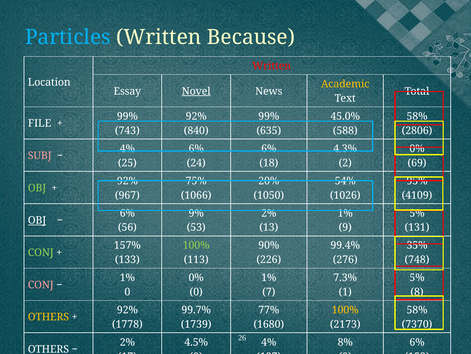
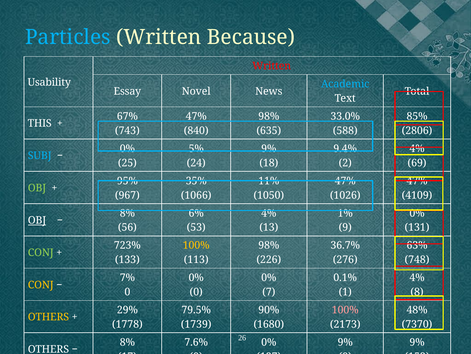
Location: Location -> Usability (49, 82)
Academic colour: yellow -> light blue (345, 84)
Novel underline: present -> none (196, 91)
99%: 99% -> 67% (127, 116)
92%: 92% -> 47% (196, 116)
99%: 99% -> 98% (269, 116)
45.0%: 45.0% -> 33.0% (345, 116)
58%: 58% -> 85% (417, 116)
FILE: FILE -> THIS (40, 123)
4%: 4% -> 0% (127, 148)
6%: 6% -> 5% (196, 148)
6%: 6% -> 9% (269, 148)
4.3%: 4.3% -> 9.4% (345, 148)
0%: 0% -> 4% (417, 148)
SUBJ colour: pink -> light blue (40, 155)
92%: 92% -> 95% (127, 181)
75%: 75% -> 35% (196, 181)
20%: 20% -> 11% (269, 181)
54%: 54% -> 47% (345, 181)
95%: 95% -> 47% (417, 181)
6%: 6% -> 8% (127, 213)
9%: 9% -> 6% (196, 213)
2%: 2% -> 4% (269, 213)
5%: 5% -> 0% (417, 213)
157%: 157% -> 723% (127, 245)
100% colour: light green -> yellow (196, 245)
90%: 90% -> 98% (269, 245)
99.4%: 99.4% -> 36.7% (345, 245)
35%: 35% -> 63% (417, 245)
1%: 1% -> 7% (127, 277)
1%: 1% -> 0% (269, 277)
7.3%: 7.3% -> 0.1% (345, 277)
5%: 5% -> 4% (417, 277)
CONJ colour: pink -> yellow (41, 284)
92%: 92% -> 29% (127, 309)
99.7%: 99.7% -> 79.5% (196, 309)
77%: 77% -> 90% (269, 309)
100% colour: yellow -> pink (345, 309)
58%: 58% -> 48% (417, 309)
2%: 2% -> 8% (127, 342)
4.5%: 4.5% -> 7.6% (196, 342)
4%: 4% -> 0% (269, 342)
8%: 8% -> 9% (345, 342)
6%: 6% -> 9% (417, 342)
